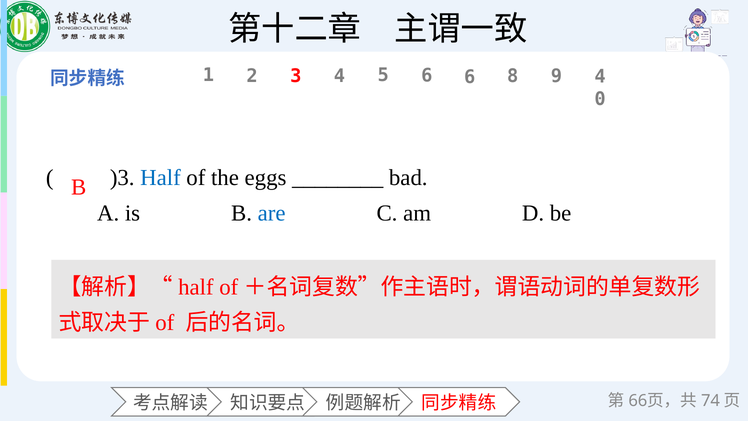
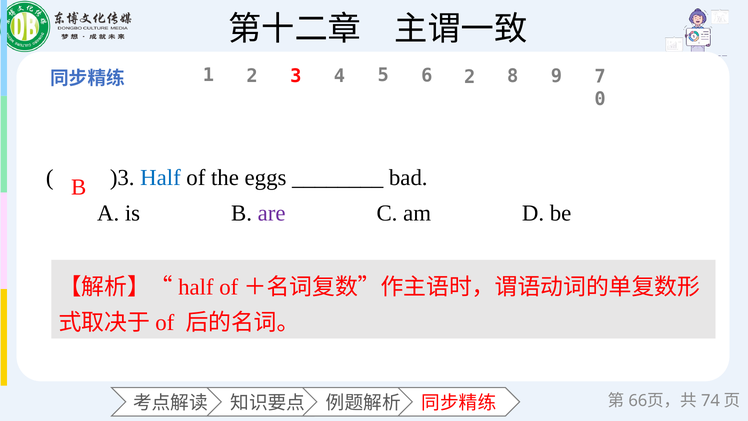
6 6: 6 -> 2 (470, 77)
9 4: 4 -> 7 (600, 76)
are colour: blue -> purple (272, 213)
